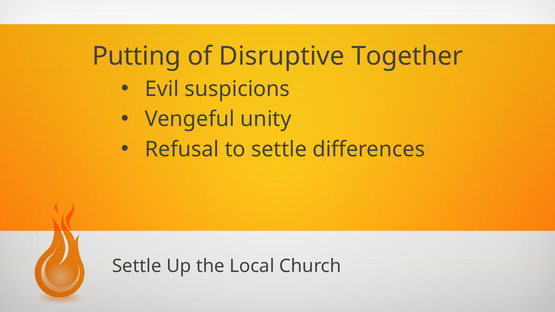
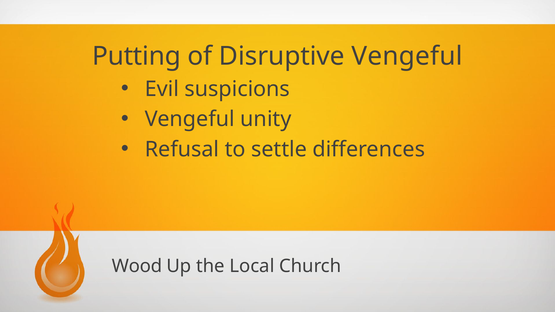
Disruptive Together: Together -> Vengeful (407, 56)
Settle: Settle -> Wood (137, 266)
